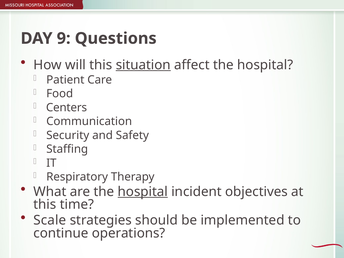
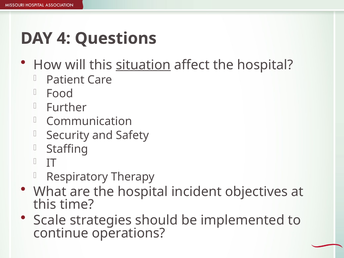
9: 9 -> 4 (64, 38)
Centers: Centers -> Further (66, 108)
hospital underline: present -> none (143, 192)
